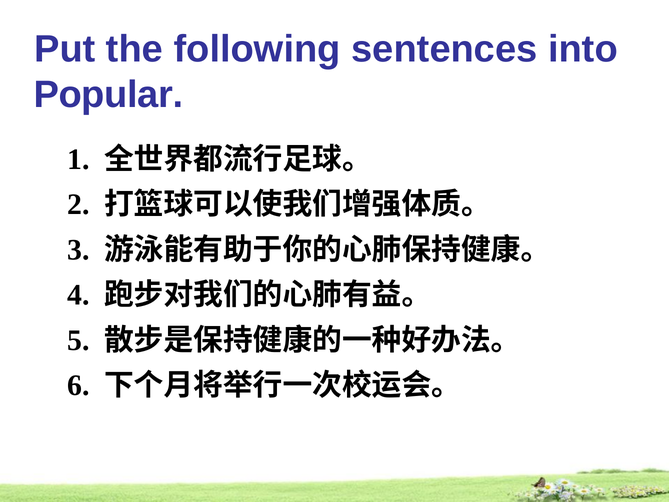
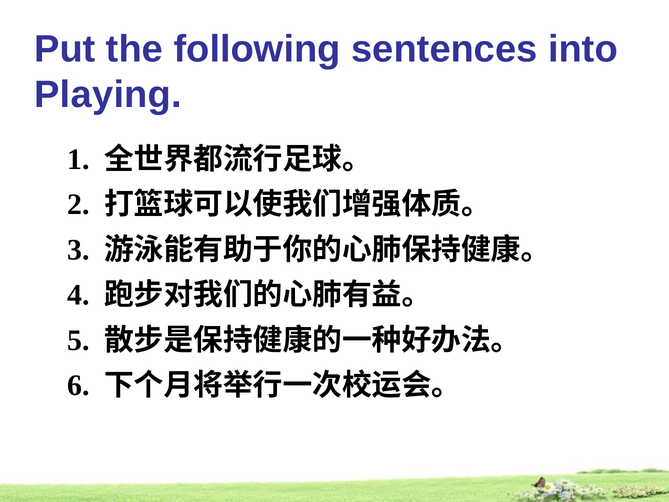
Popular: Popular -> Playing (108, 95)
